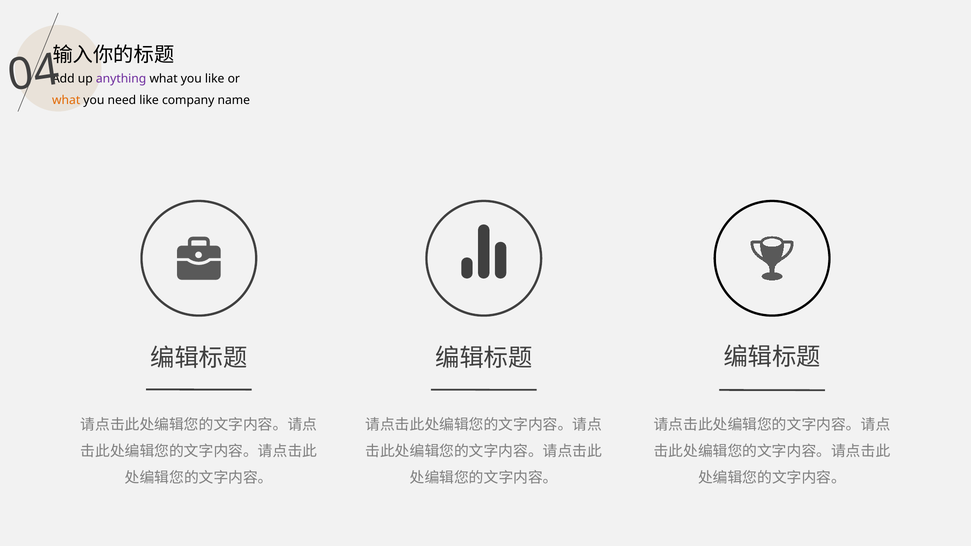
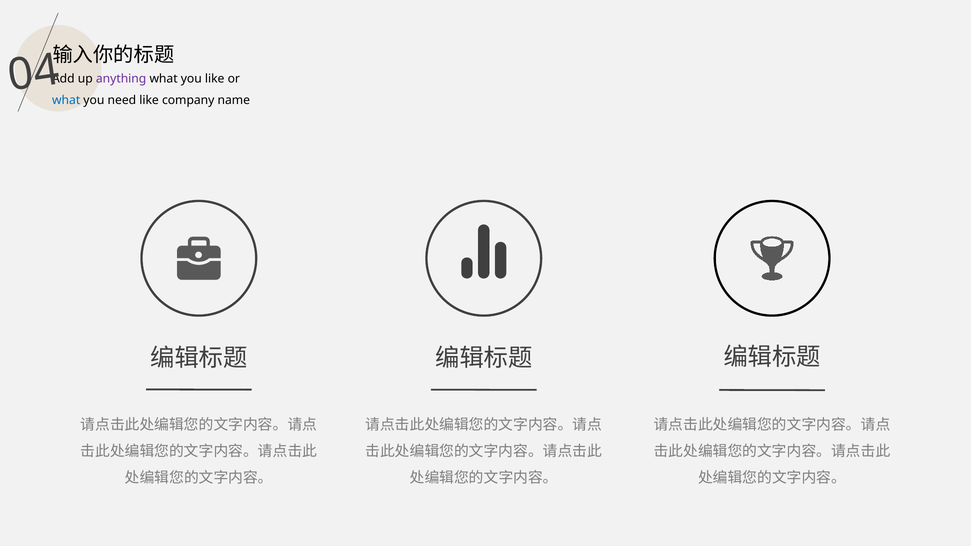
what colour: orange -> blue (66, 100)
